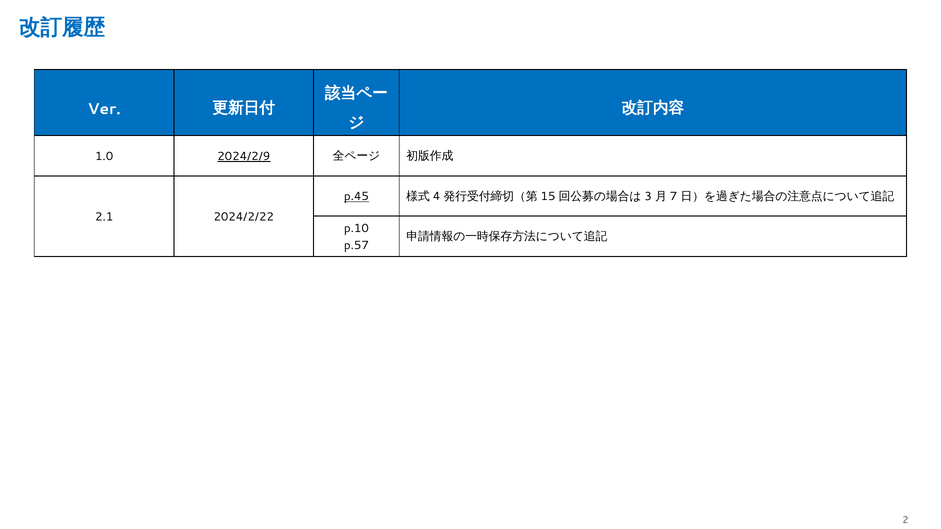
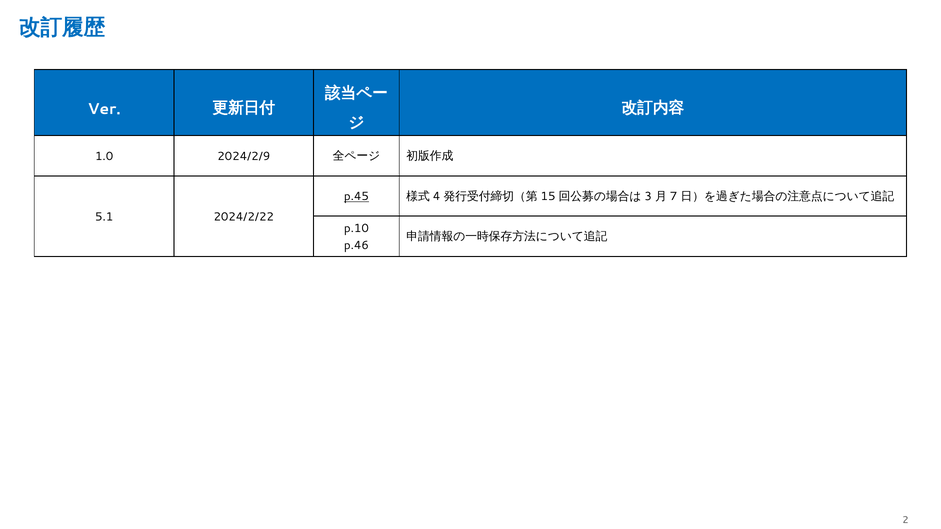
2024/2/9 underline: present -> none (244, 156)
2.1: 2.1 -> 5.1 (104, 217)
p.57: p.57 -> p.46 (356, 245)
